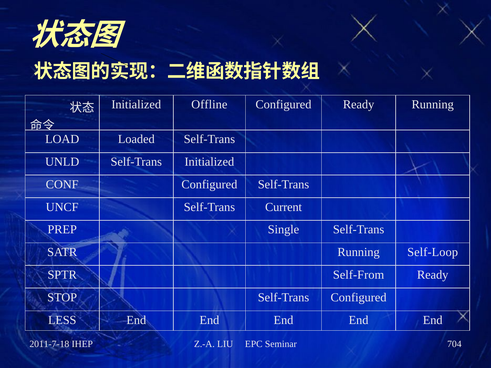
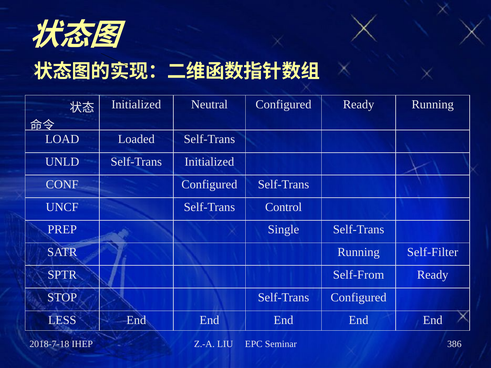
Offline: Offline -> Neutral (209, 105)
Current: Current -> Control (284, 207)
Self-Loop: Self-Loop -> Self-Filter (433, 252)
2011-7-18: 2011-7-18 -> 2018-7-18 (49, 344)
704: 704 -> 386 (454, 344)
